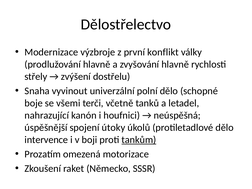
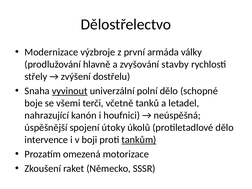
konflikt: konflikt -> armáda (163, 52)
zvyšování hlavně: hlavně -> stavby (175, 64)
vyvinout underline: none -> present (70, 91)
